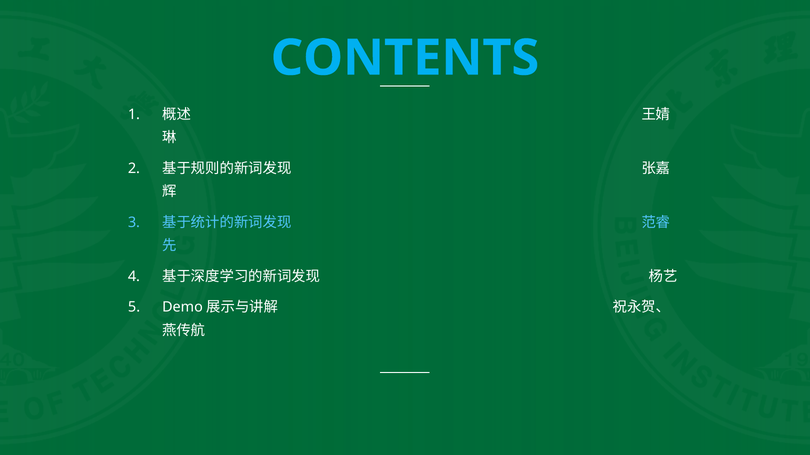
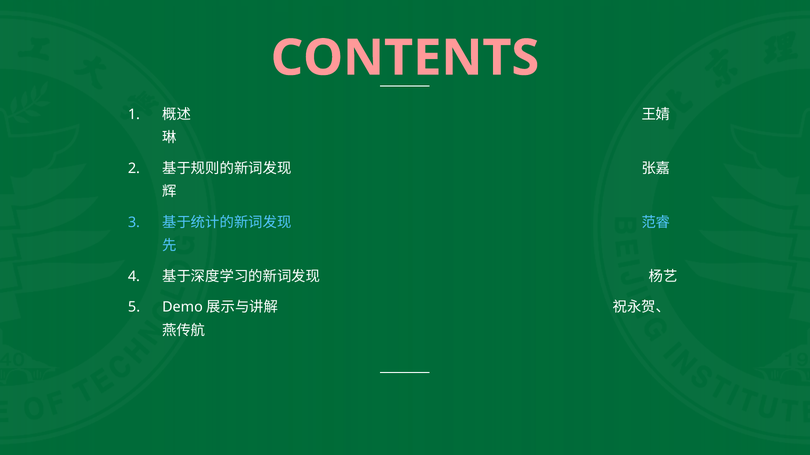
CONTENTS colour: light blue -> pink (405, 58)
